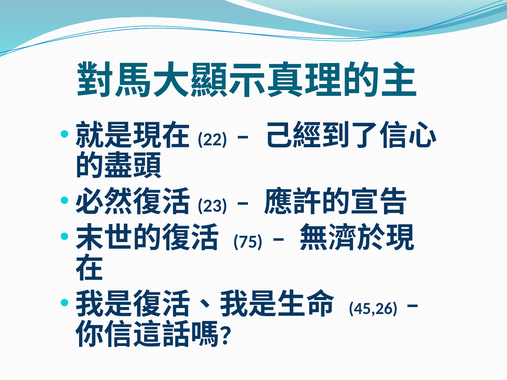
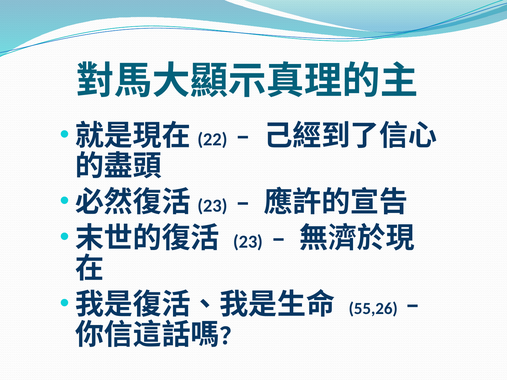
75: 75 -> 23 (248, 242)
45,26: 45,26 -> 55,26 (373, 309)
